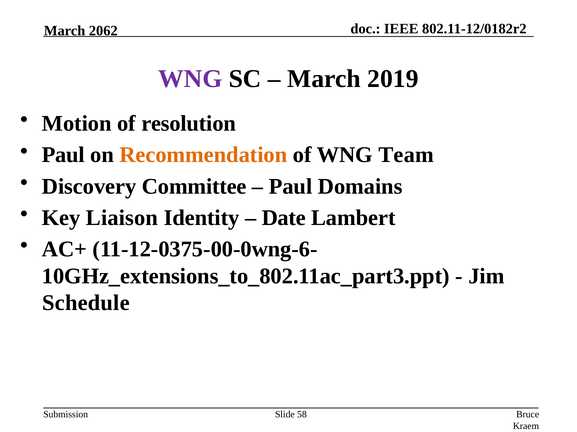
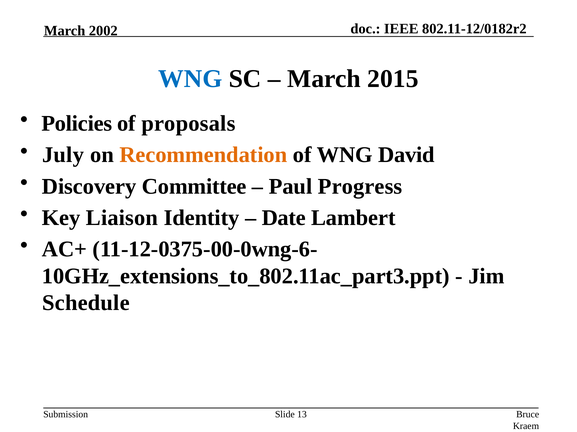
2062: 2062 -> 2002 (103, 31)
WNG colour: purple -> blue (190, 79)
2019: 2019 -> 2015 (393, 79)
Motion: Motion -> Policies (77, 124)
resolution: resolution -> proposals (188, 124)
Paul: Paul -> July (63, 155)
Team: Team -> David (406, 155)
Domains: Domains -> Progress (360, 187)
58: 58 -> 13 (302, 415)
